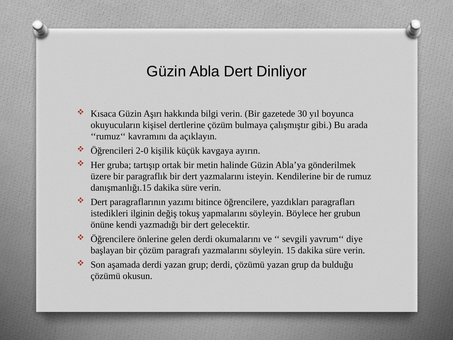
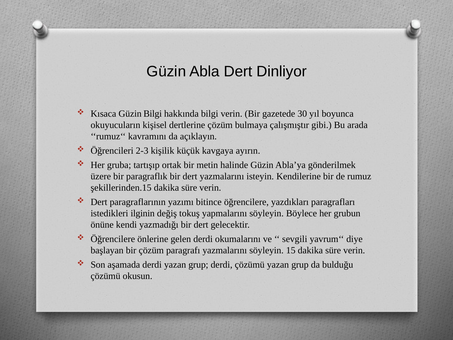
Güzin Aşırı: Aşırı -> Bilgi (153, 114)
2-0: 2-0 -> 2-3 (142, 151)
danışmanlığı.15: danışmanlığı.15 -> şekillerinden.15 (121, 188)
